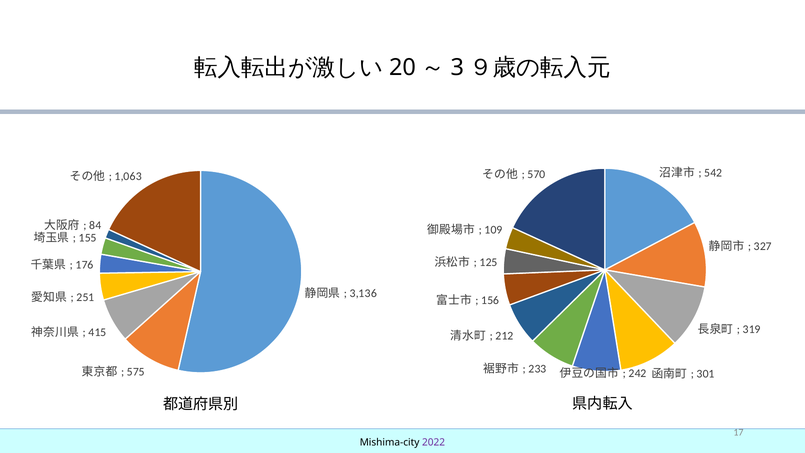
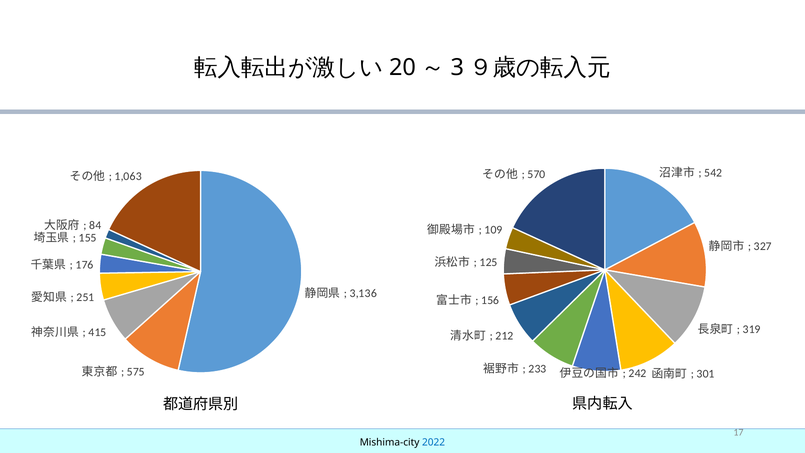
2022 colour: purple -> blue (434, 442)
